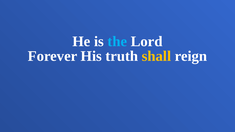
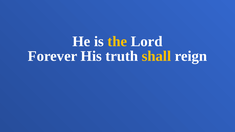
the colour: light blue -> yellow (117, 42)
